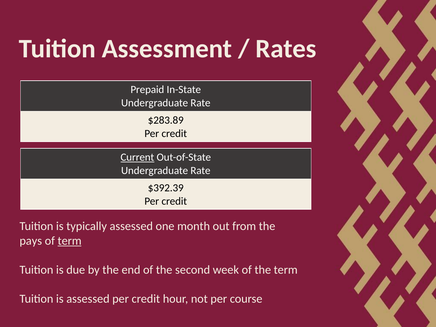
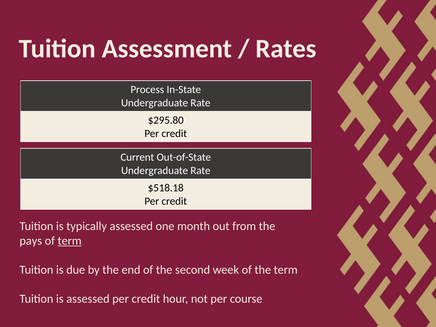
Prepaid: Prepaid -> Process (147, 90)
$283.89: $283.89 -> $295.80 (166, 120)
Current underline: present -> none (137, 157)
$392.39: $392.39 -> $518.18 (166, 188)
